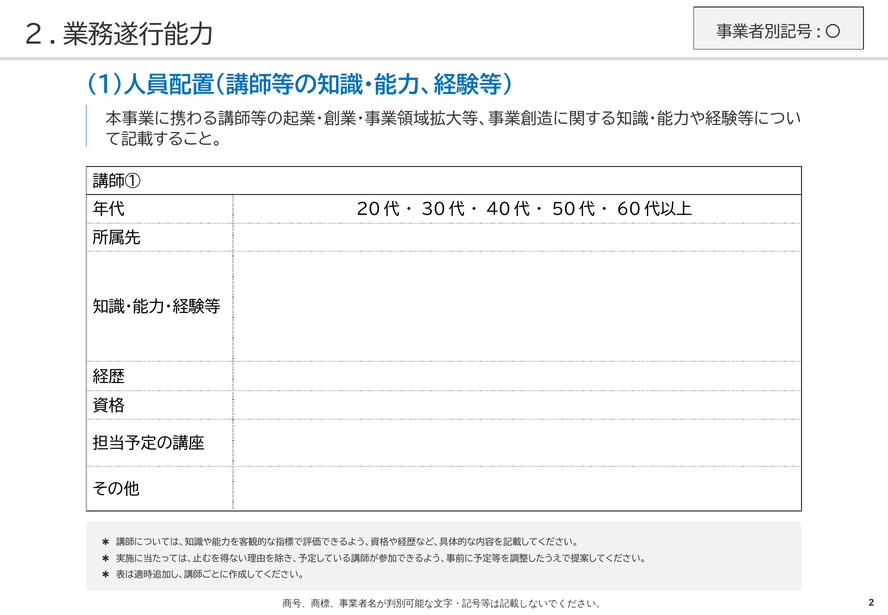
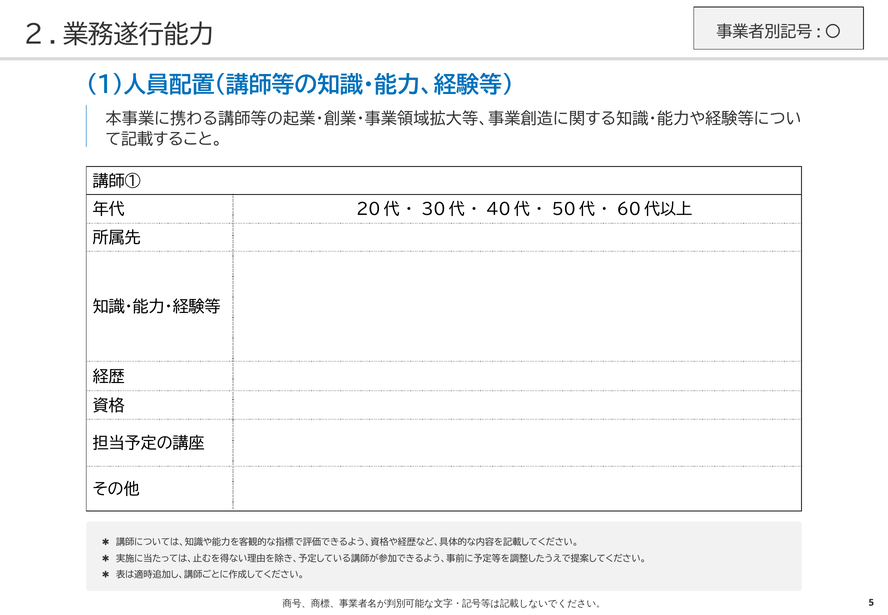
2: 2 -> 5 (871, 602)
